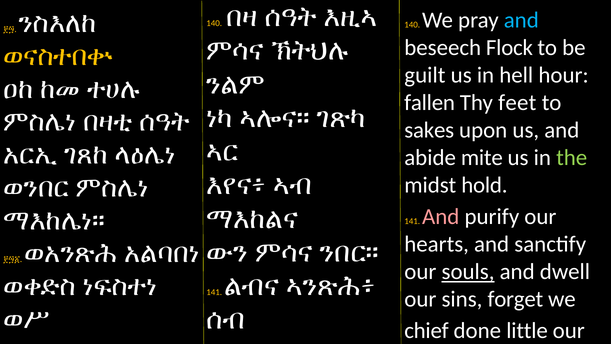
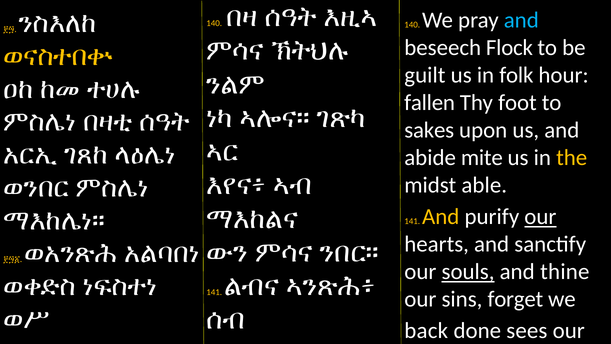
hell: hell -> folk (516, 75)
feet: feet -> foot (517, 103)
the colour: light green -> yellow (572, 158)
hold: hold -> able (484, 185)
And colour: pink -> yellow (441, 217)
our underline: none -> present (540, 217)
dwell: dwell -> thine (565, 272)
chief: chief -> back (426, 330)
little: little -> sees (527, 330)
